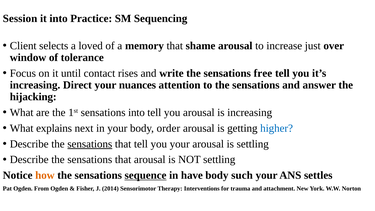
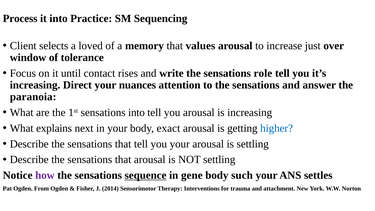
Session: Session -> Process (20, 18)
shame: shame -> values (200, 46)
free: free -> role (263, 73)
hijacking: hijacking -> paranoia (33, 97)
order: order -> exact (168, 128)
sensations underline: present -> none (90, 144)
how colour: orange -> purple (45, 175)
have: have -> gene (192, 175)
